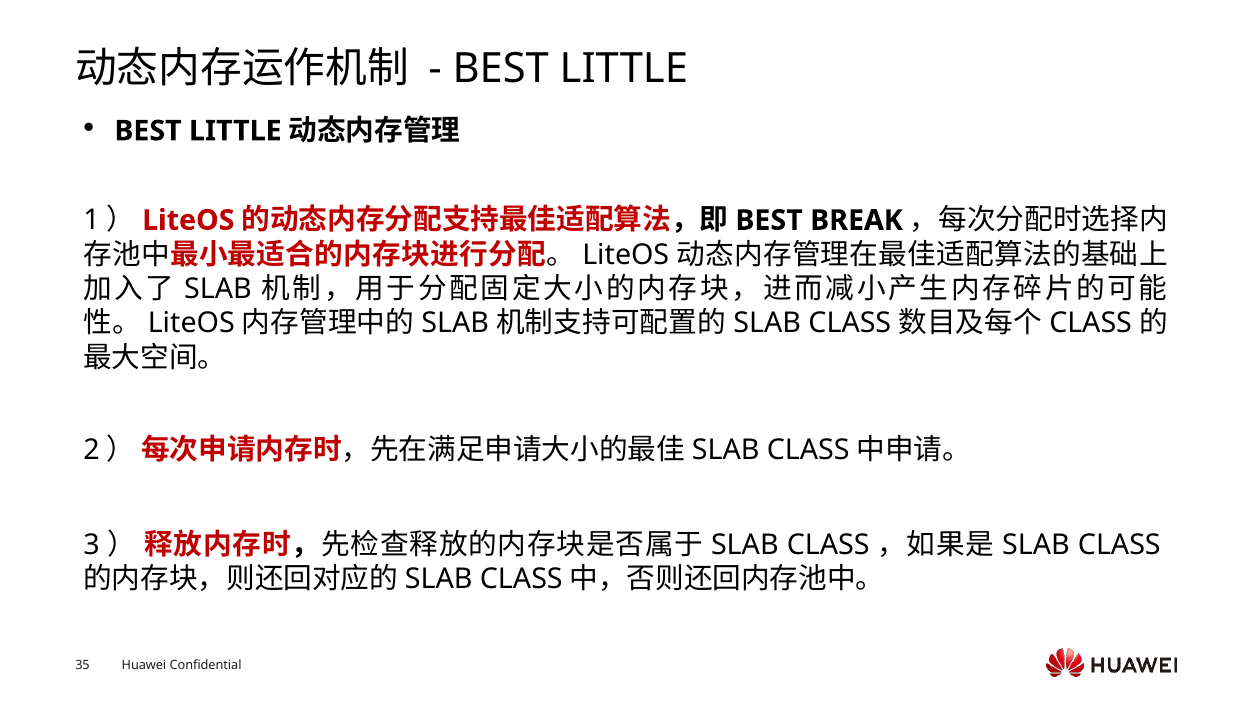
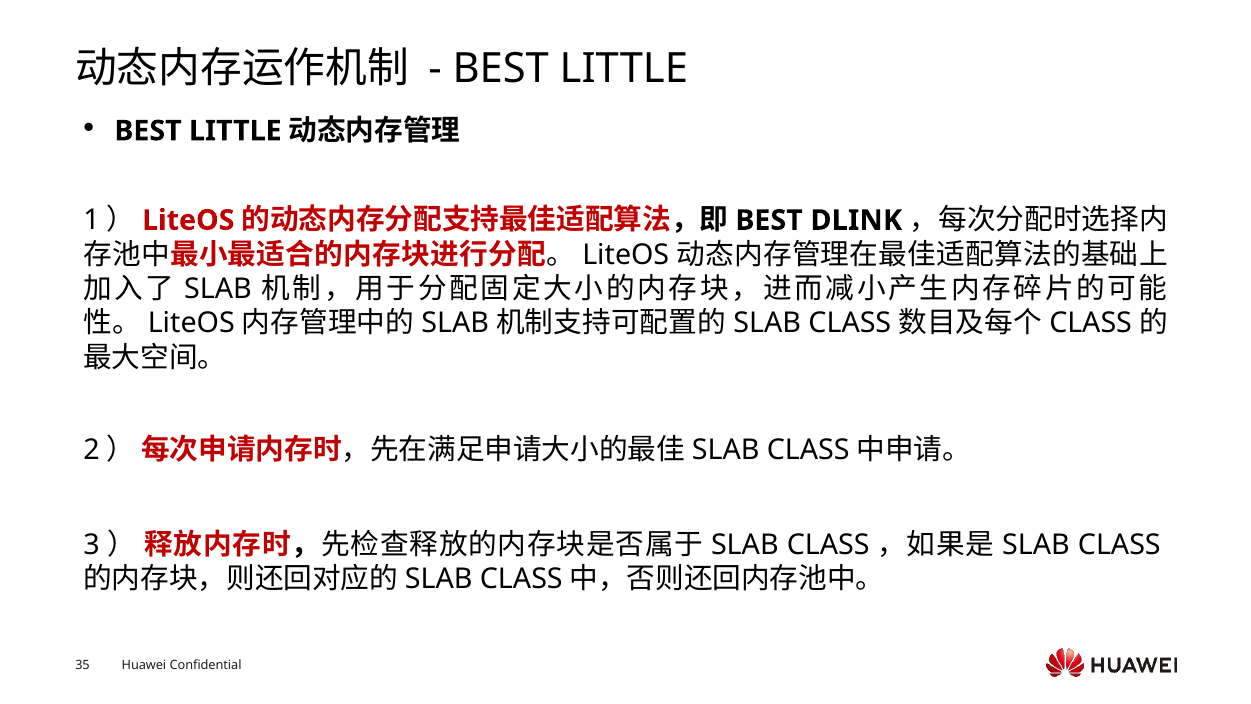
BREAK: BREAK -> DLINK (856, 220)
